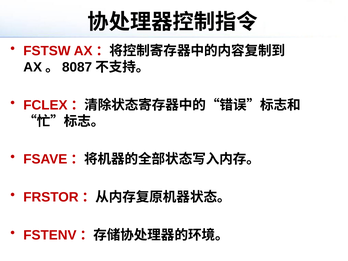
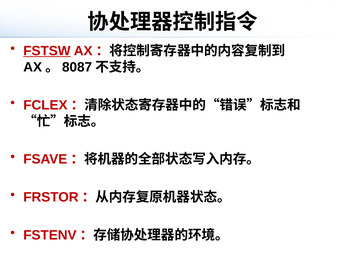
FSTSW underline: none -> present (47, 51)
